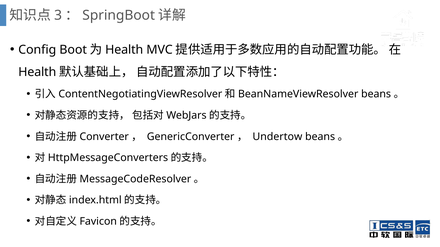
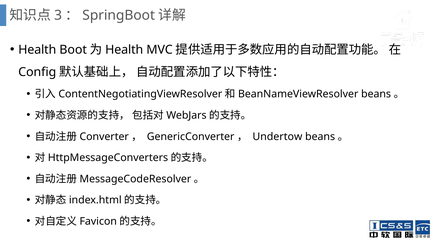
Config: Config -> Health (37, 50)
Health: Health -> Config (37, 72)
